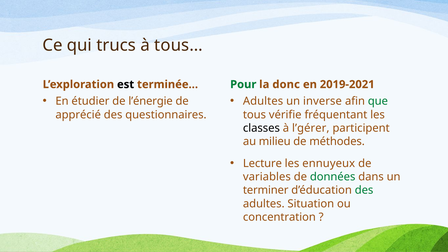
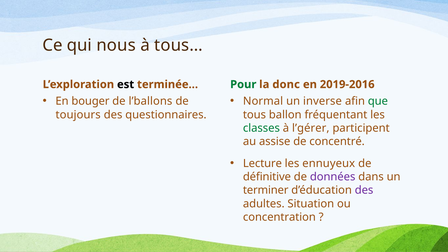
trucs: trucs -> nous (116, 45)
2019-2021: 2019-2021 -> 2019-2016 (347, 84)
étudier: étudier -> bouger (90, 101)
l’énergie: l’énergie -> l’ballons (150, 101)
Adultes: Adultes -> Normal (263, 101)
apprécié: apprécié -> toujours (78, 115)
vérifie: vérifie -> ballon (285, 115)
classes colour: black -> green (261, 128)
milieu: milieu -> assise (275, 142)
méthodes: méthodes -> concentré (337, 142)
variables: variables -> définitive (267, 177)
données colour: green -> purple (333, 177)
des colour: green -> purple (364, 190)
